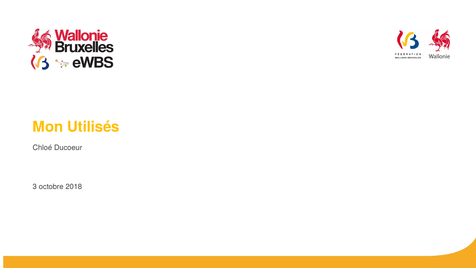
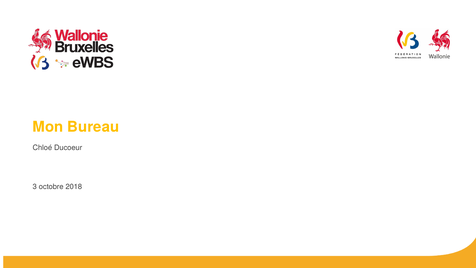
Utilisés: Utilisés -> Bureau (93, 127)
